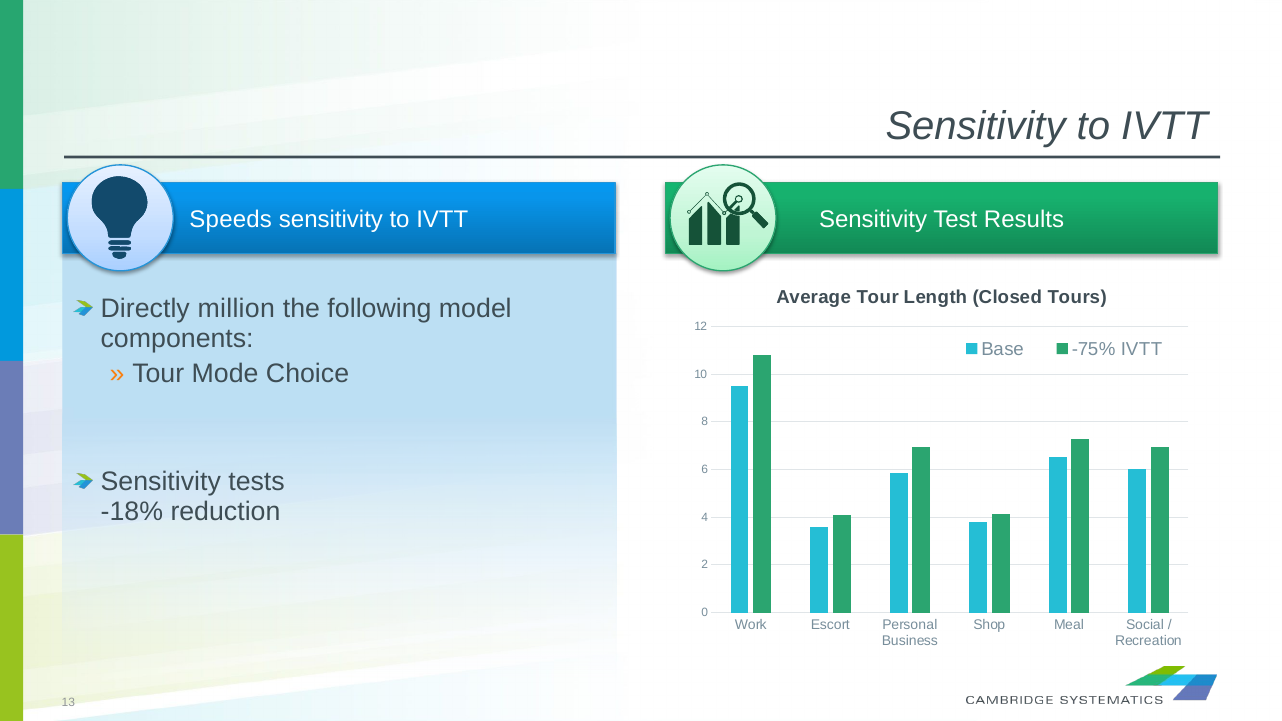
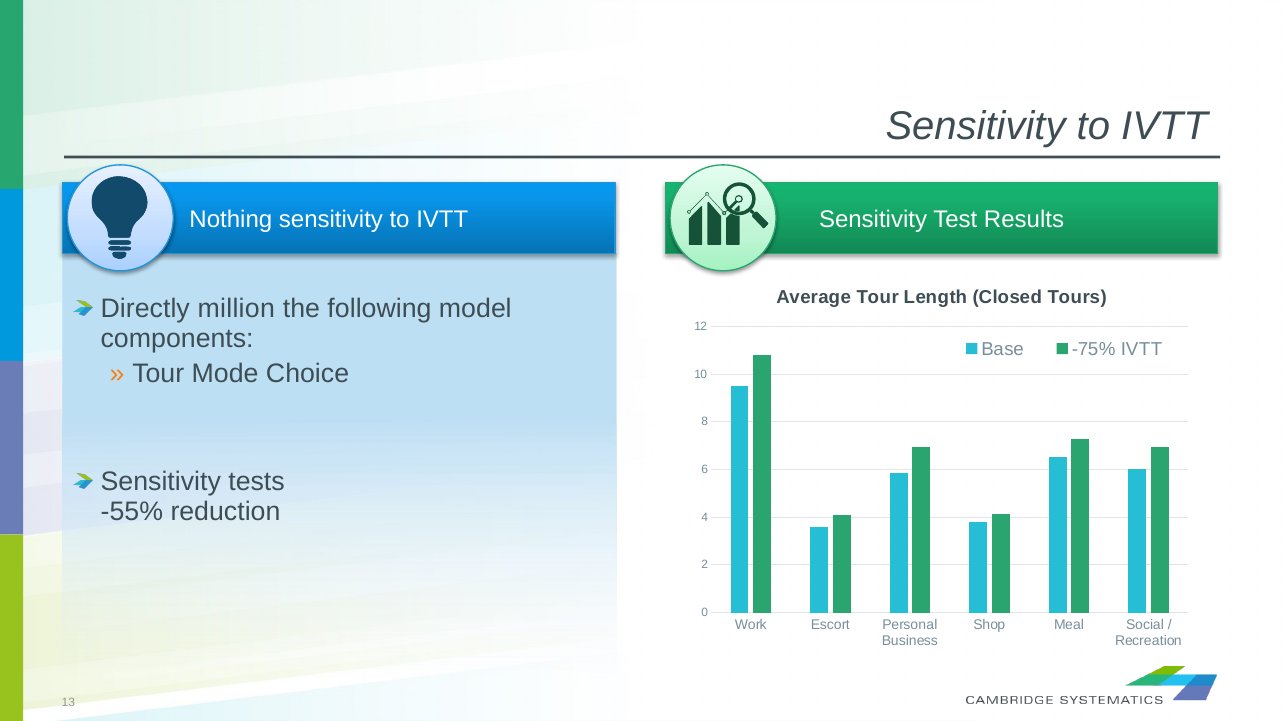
Speeds: Speeds -> Nothing (231, 220)
-18%: -18% -> -55% (132, 512)
